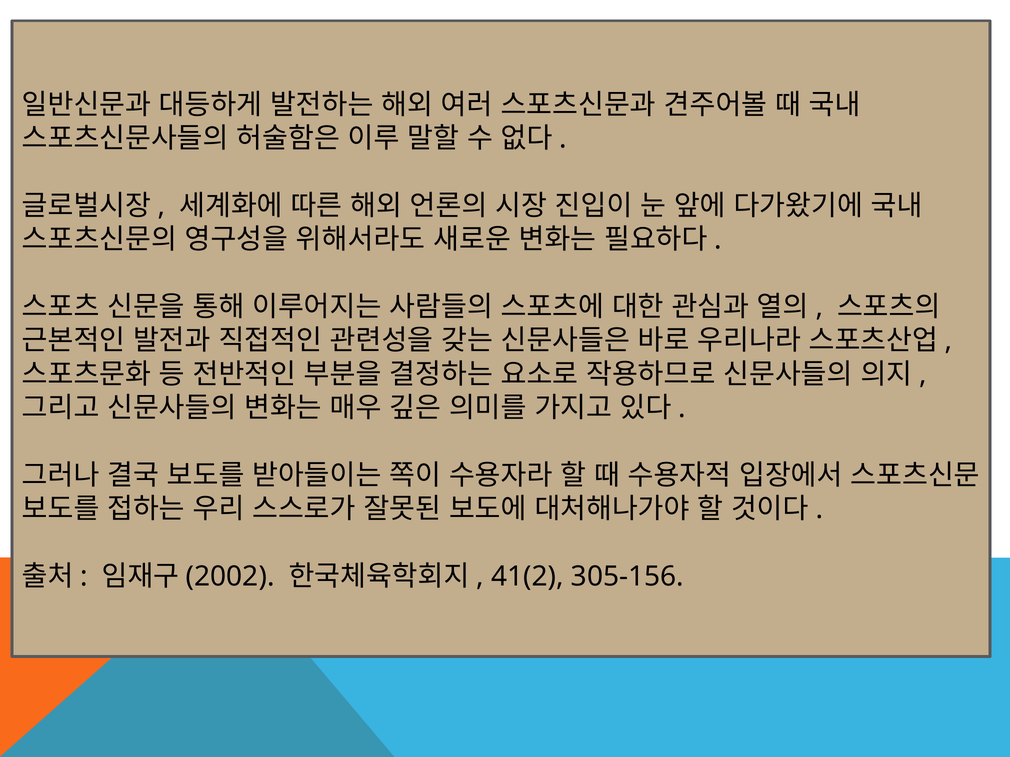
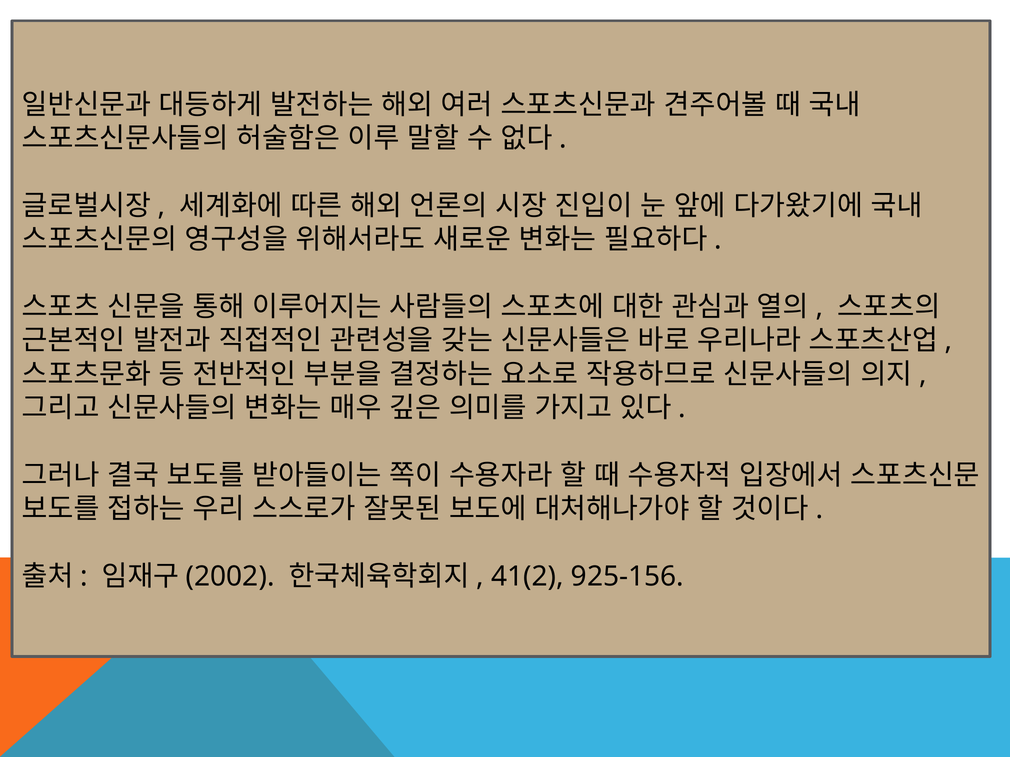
305-156: 305-156 -> 925-156 (628, 577)
